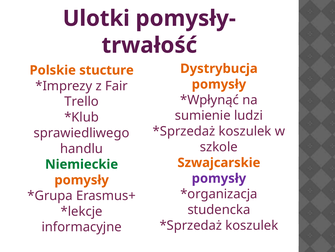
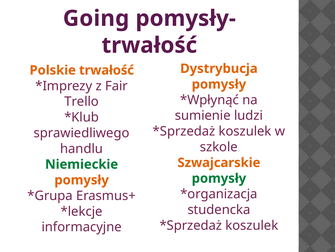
Ulotki: Ulotki -> Going (96, 18)
Polskie stucture: stucture -> trwałość (107, 70)
pomysły colour: purple -> green (219, 178)
